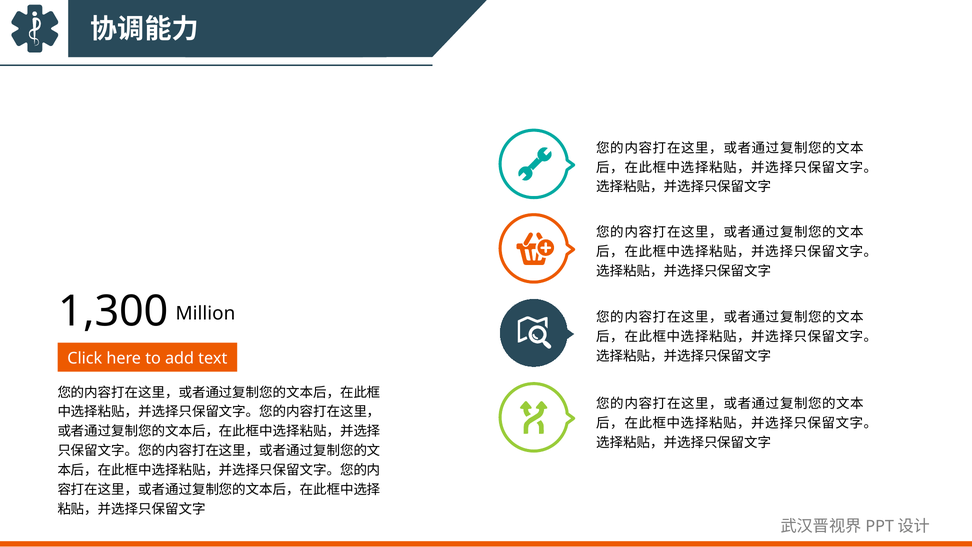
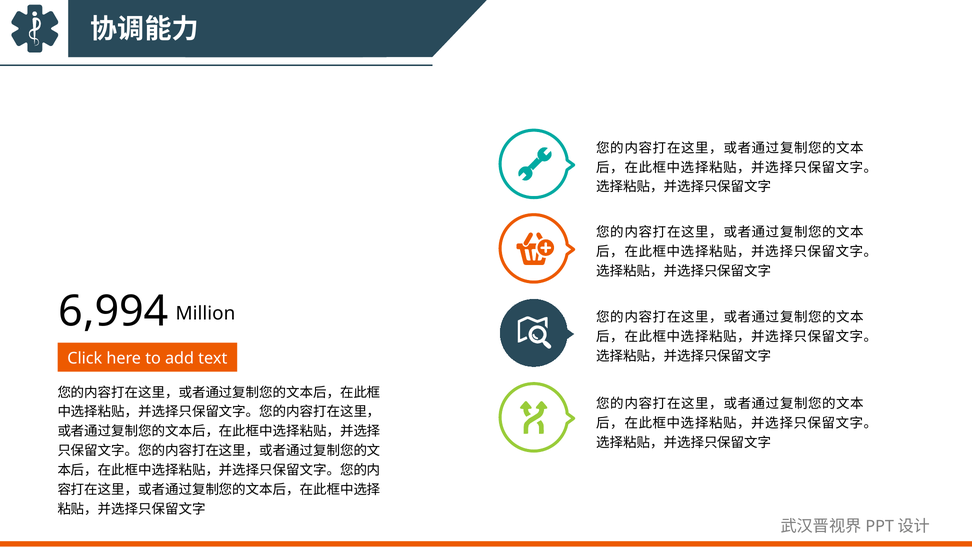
1,300: 1,300 -> 6,994 (114, 311)
